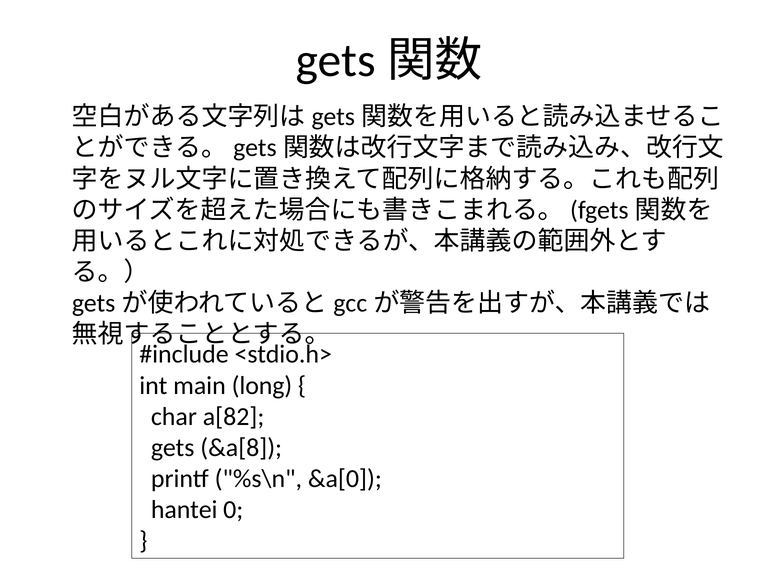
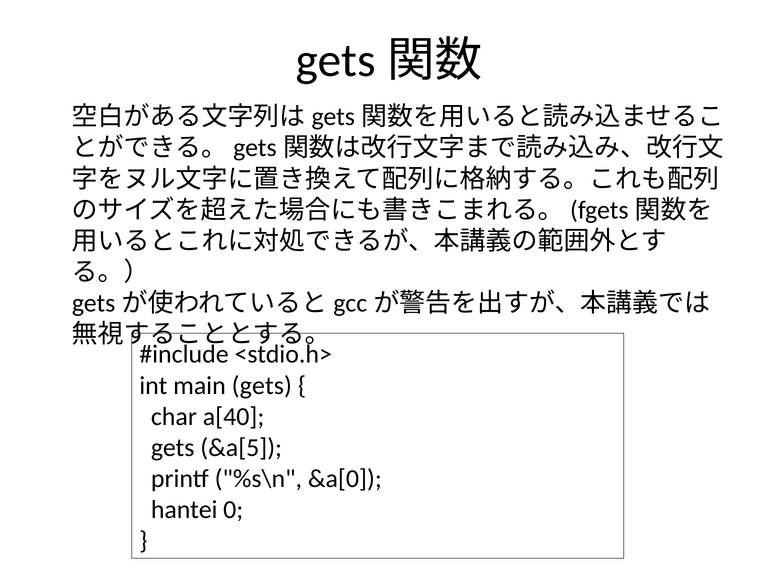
main long: long -> gets (262, 386)
a[82: a[82 -> a[40 (234, 417)
&a[8: &a[8 -> &a[5 (241, 448)
